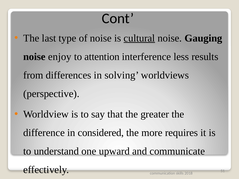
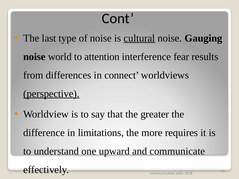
enjoy: enjoy -> world (60, 57)
less: less -> fear (181, 57)
solving: solving -> connect (122, 75)
perspective underline: none -> present (51, 94)
considered: considered -> limitations (101, 133)
